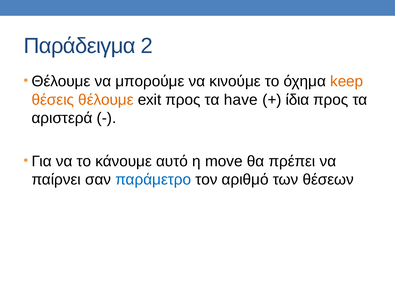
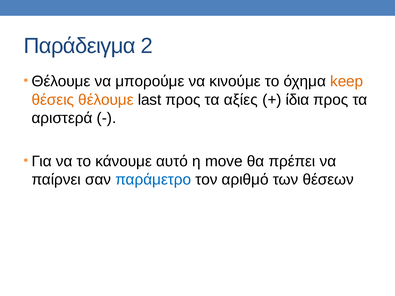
exit: exit -> last (150, 100)
have: have -> αξίες (241, 100)
